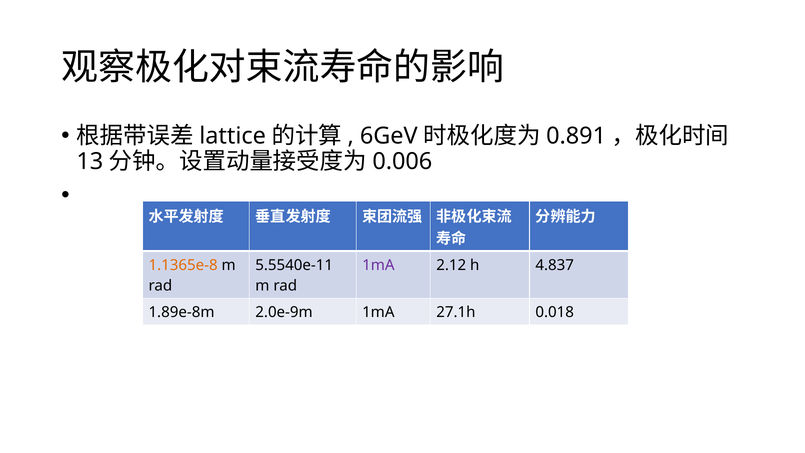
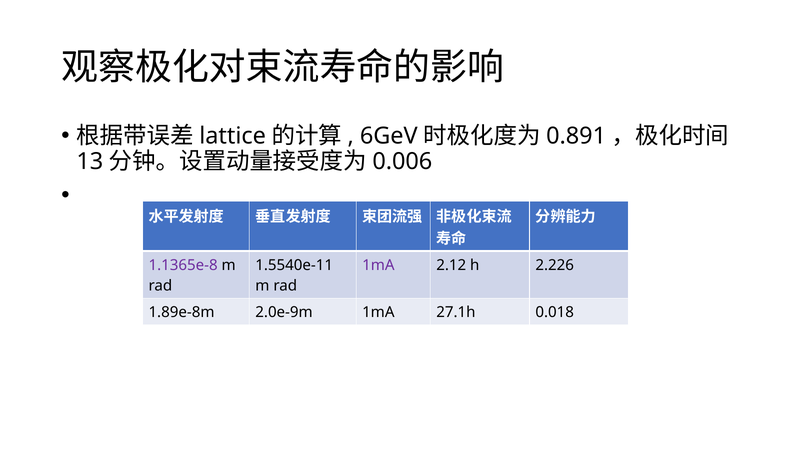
1.1365e-8 colour: orange -> purple (183, 265)
5.5540e-11: 5.5540e-11 -> 1.5540e-11 (294, 265)
4.837: 4.837 -> 2.226 (555, 265)
